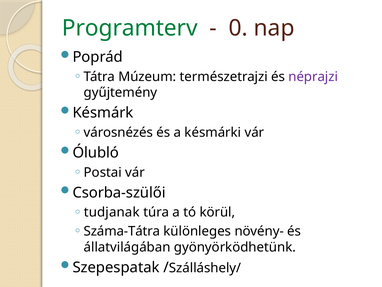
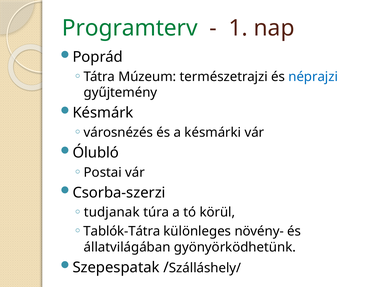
0: 0 -> 1 (238, 28)
néprajzi colour: purple -> blue (313, 77)
Csorba-szülői: Csorba-szülői -> Csorba-szerzi (119, 192)
Száma-Tátra: Száma-Tátra -> Tablók-Tátra (122, 231)
